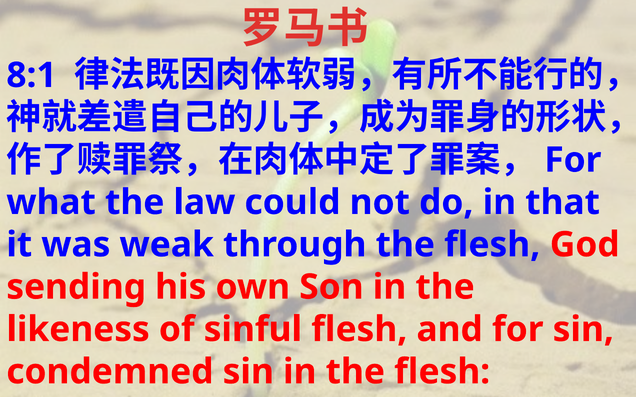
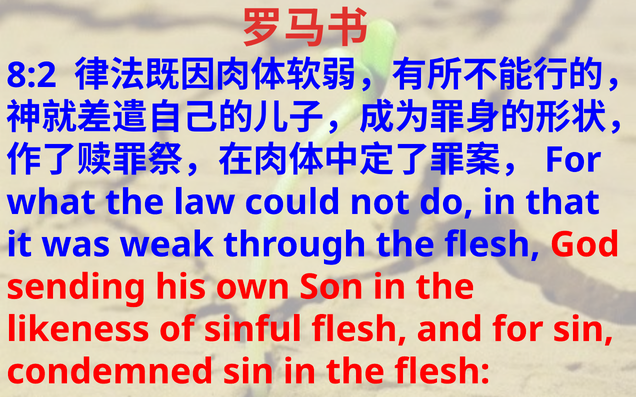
8:1: 8:1 -> 8:2 (31, 75)
